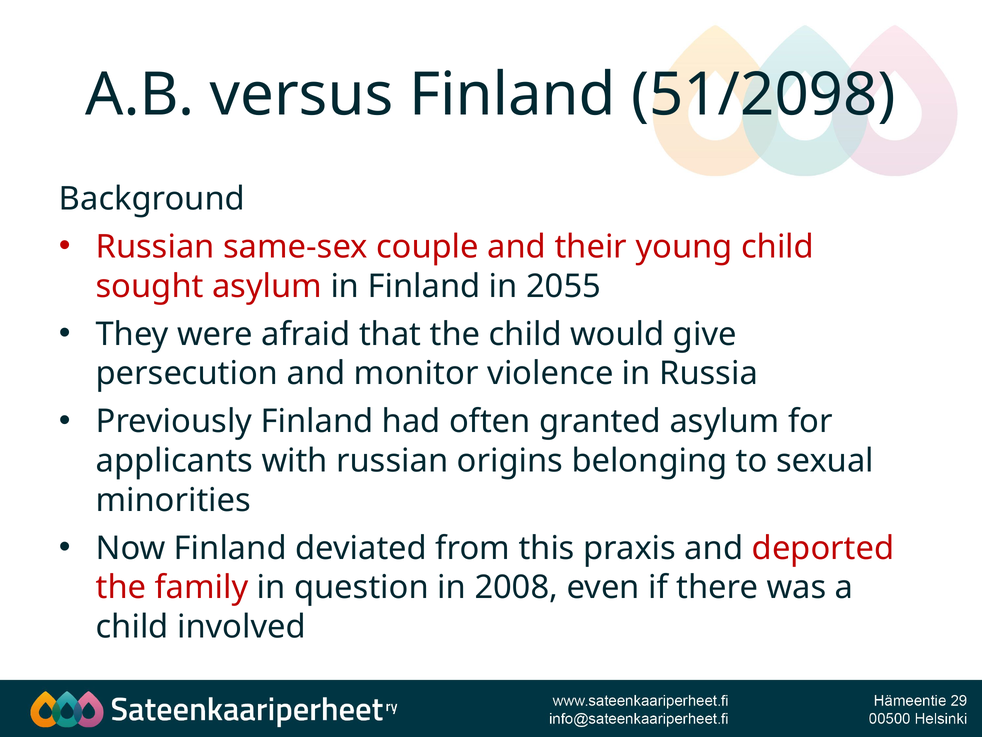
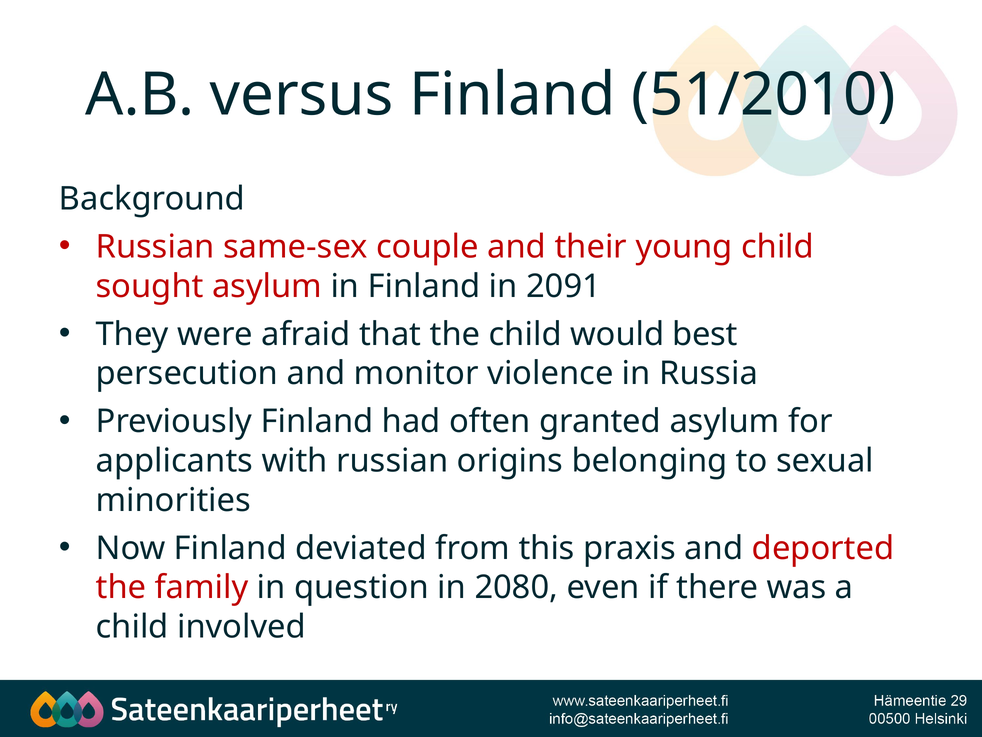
51/2098: 51/2098 -> 51/2010 (763, 95)
2055: 2055 -> 2091 (564, 286)
give: give -> best (705, 334)
2008: 2008 -> 2080 (516, 587)
